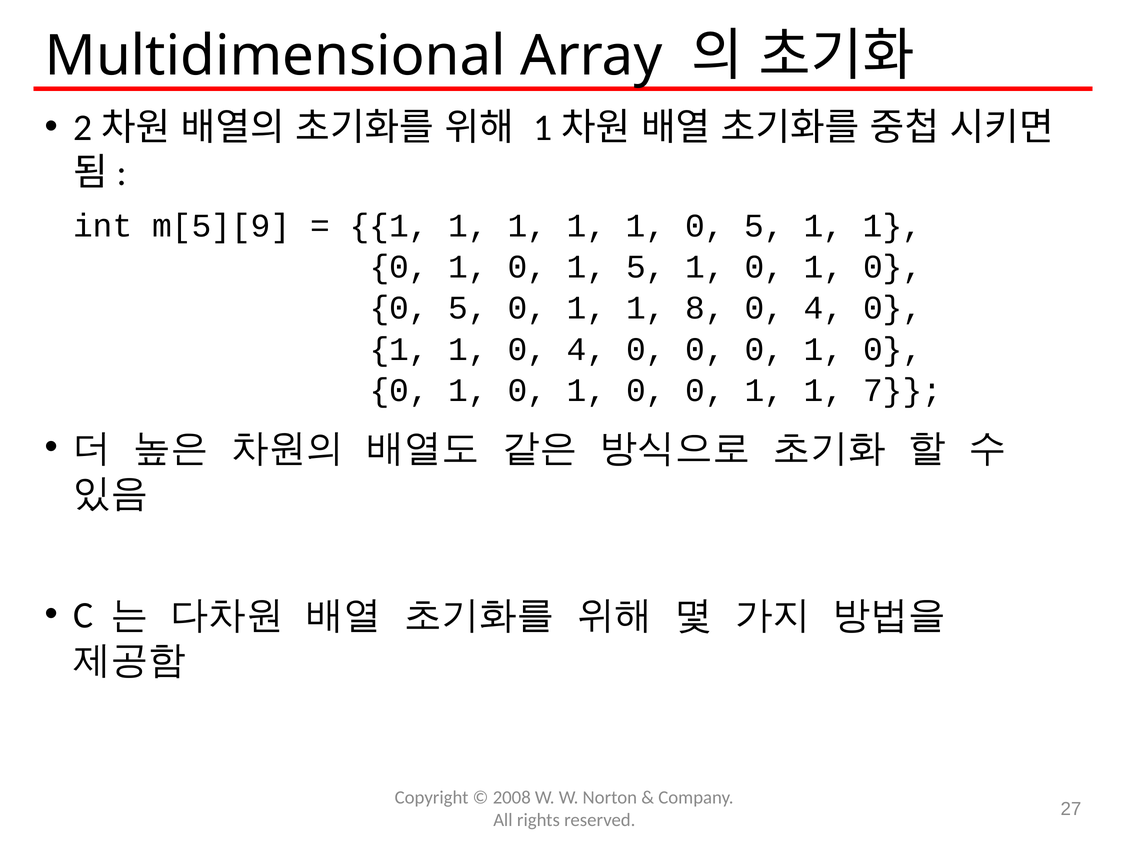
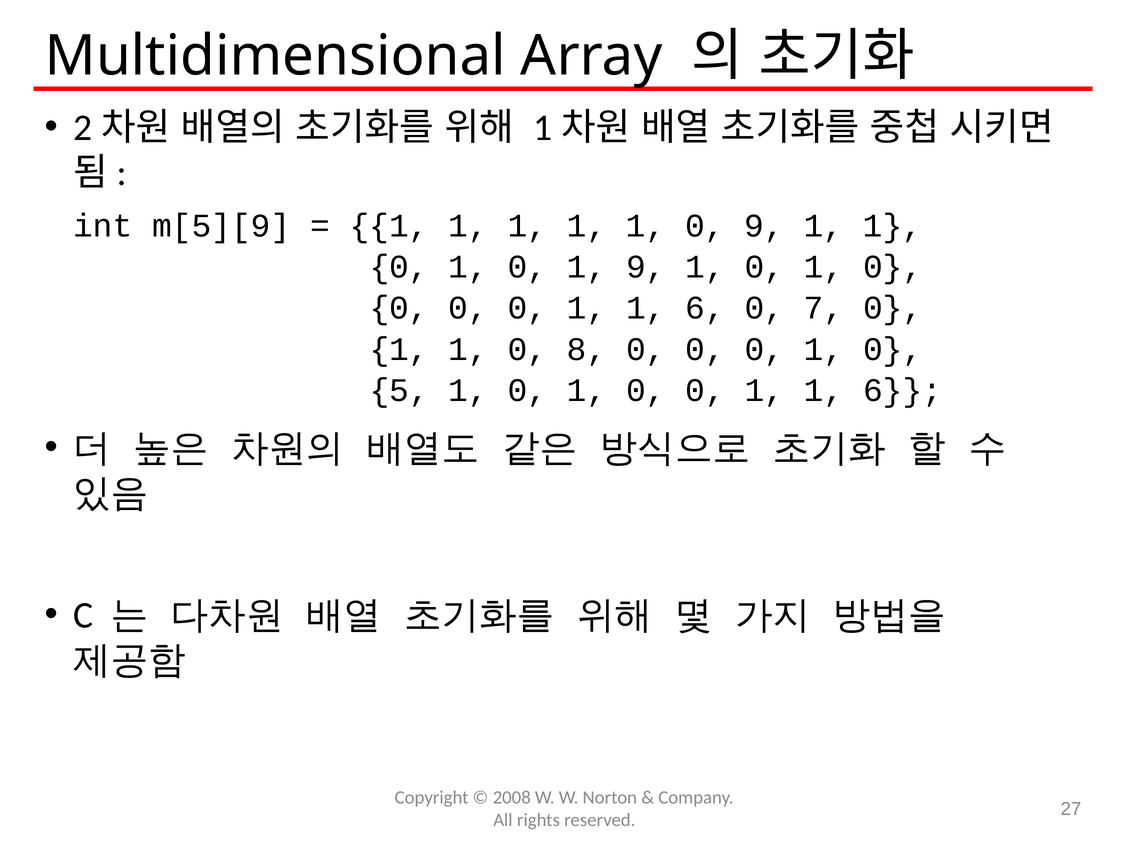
1 0 5: 5 -> 9 (764, 226)
1 5: 5 -> 9 (646, 267)
5: 5 -> 0 (468, 308)
8: 8 -> 6 (705, 308)
4: 4 -> 7 (824, 308)
1 0 4: 4 -> 8 (587, 349)
0: 0 -> 5 (399, 390)
7: 7 -> 6 (903, 390)
